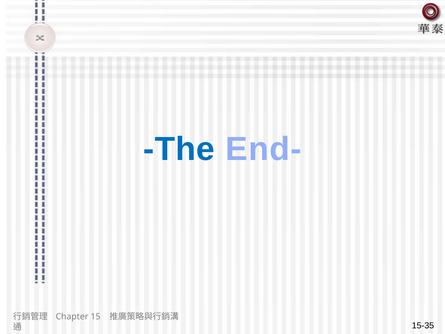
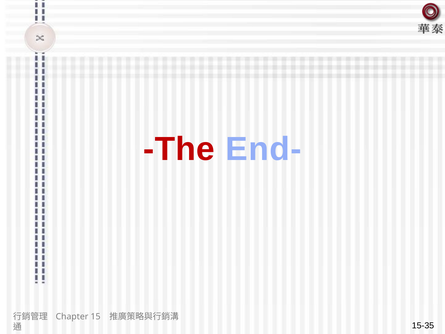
The colour: blue -> red (179, 149)
